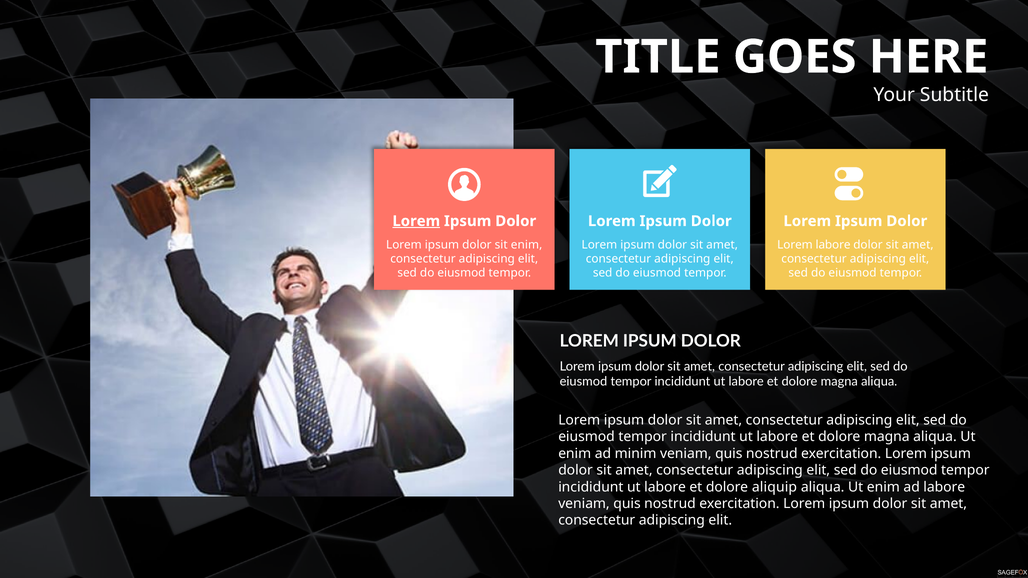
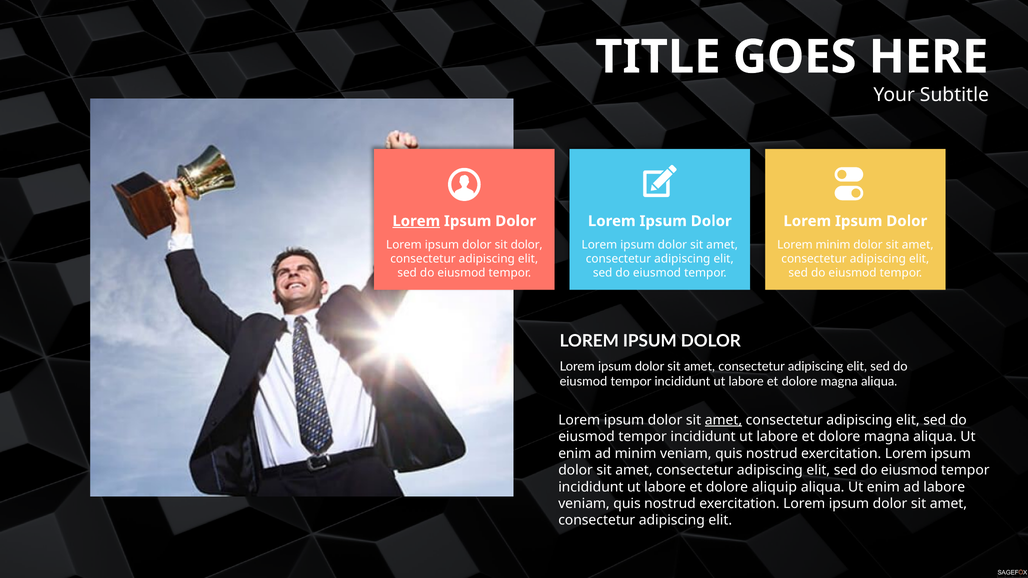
sit enim: enim -> dolor (527, 245)
Lorem labore: labore -> minim (833, 245)
amet underline: none -> present (723, 420)
